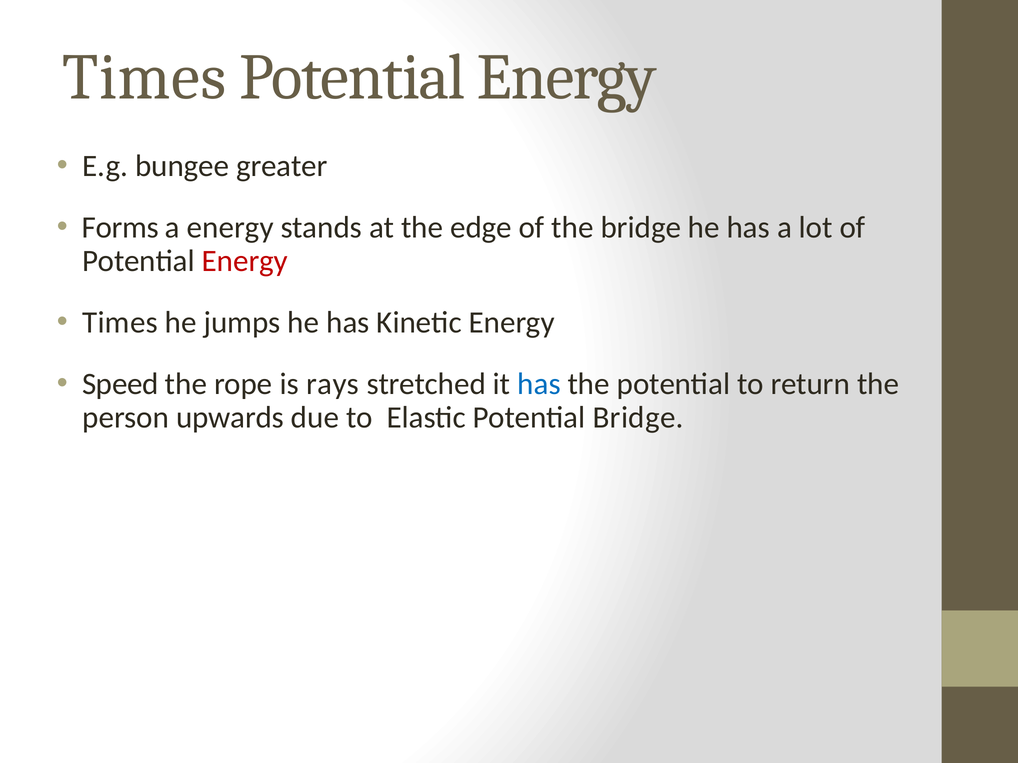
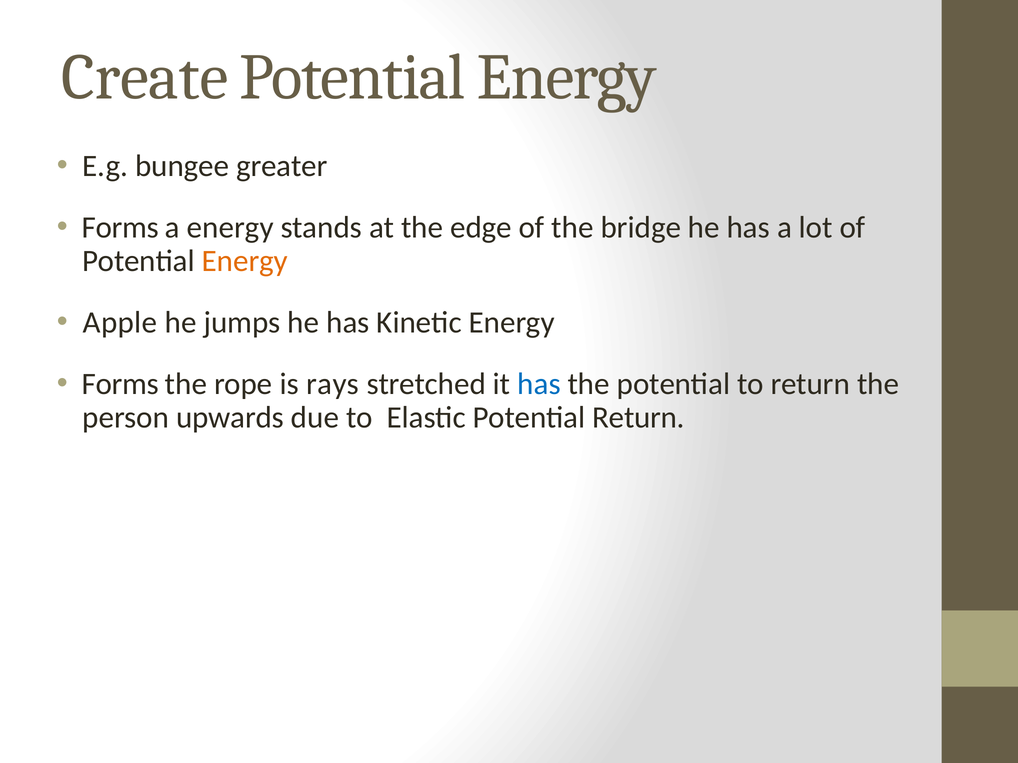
Times: Times -> Create (145, 77)
Energy colour: red -> orange (245, 261)
Times: Times -> Apple (120, 323)
Speed: Speed -> Forms (120, 384)
Potential Bridge: Bridge -> Return (638, 418)
